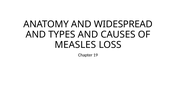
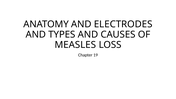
WIDESPREAD: WIDESPREAD -> ELECTRODES (123, 24)
